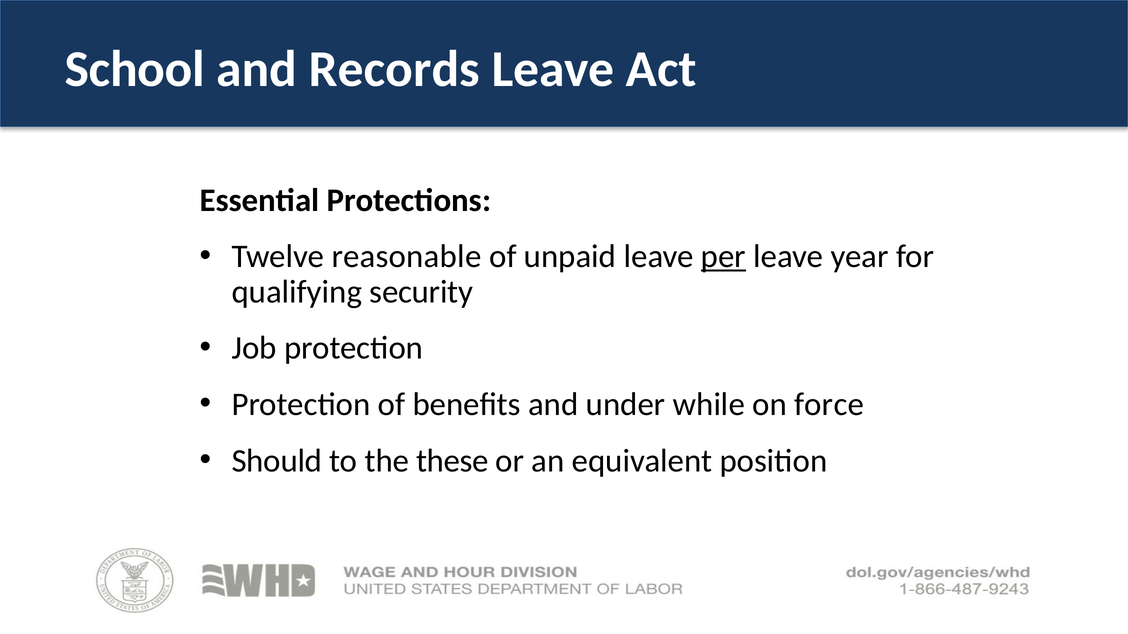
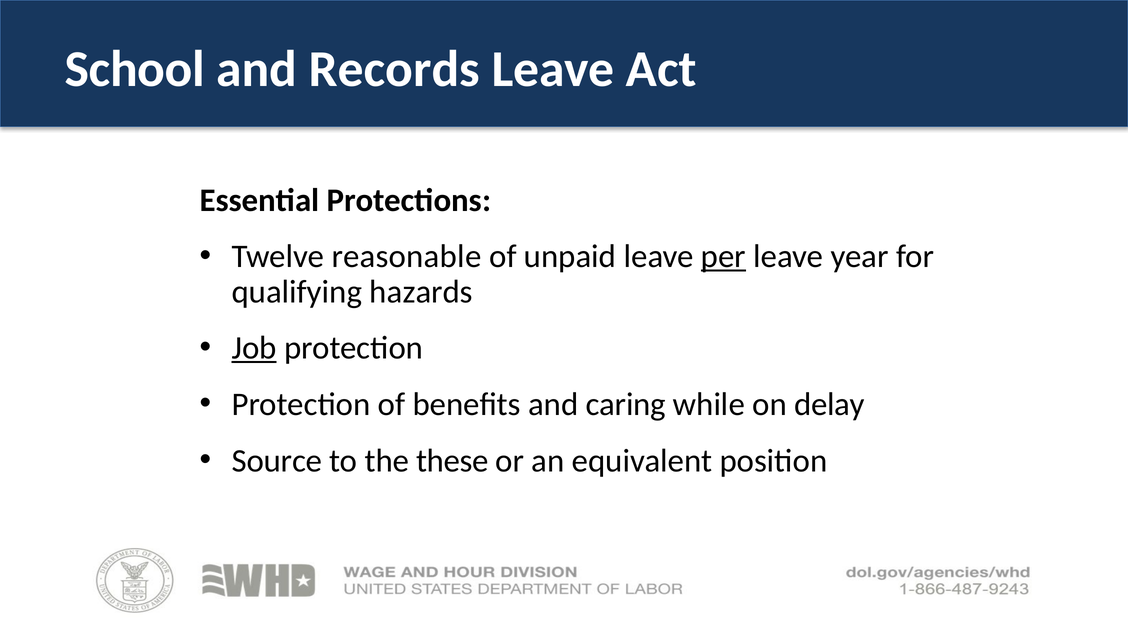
security: security -> hazards (421, 292)
Job underline: none -> present (254, 348)
under: under -> caring (626, 405)
force: force -> delay (829, 405)
Should: Should -> Source (277, 461)
